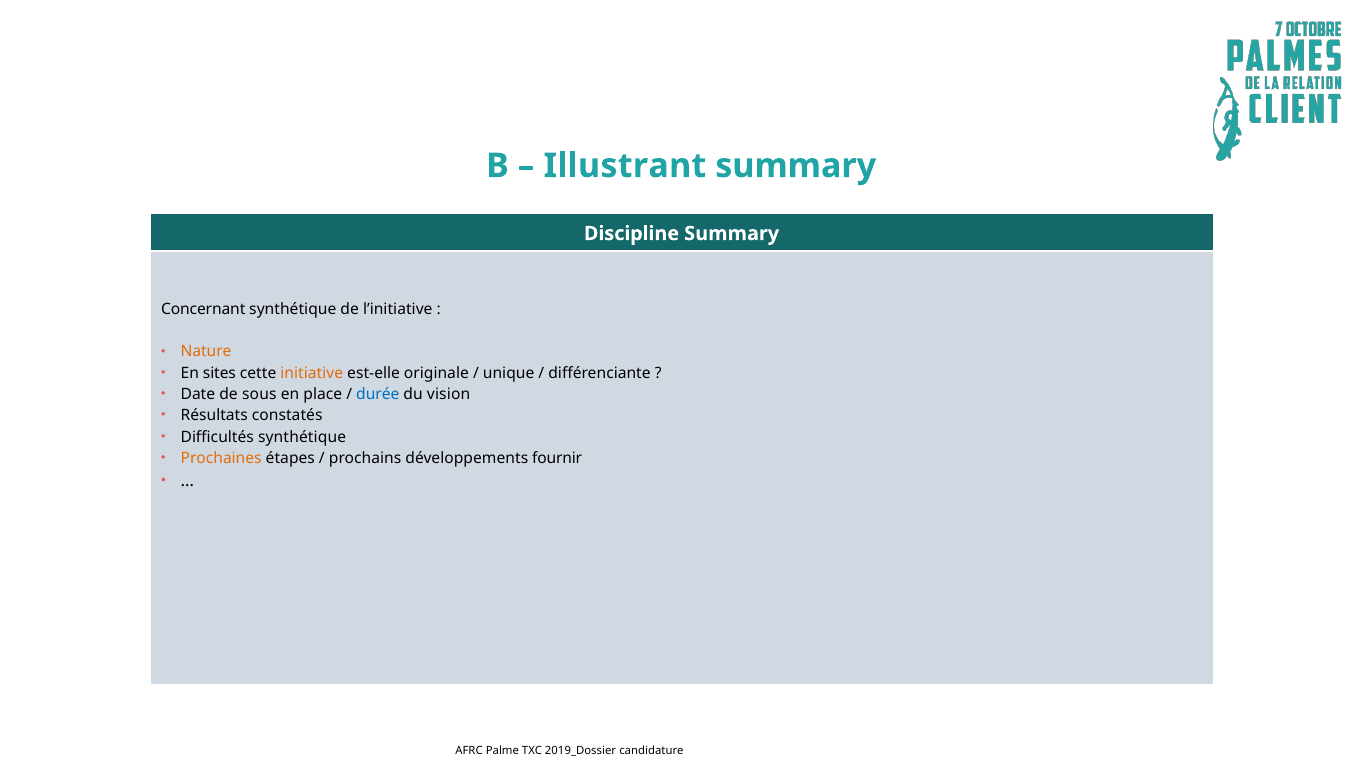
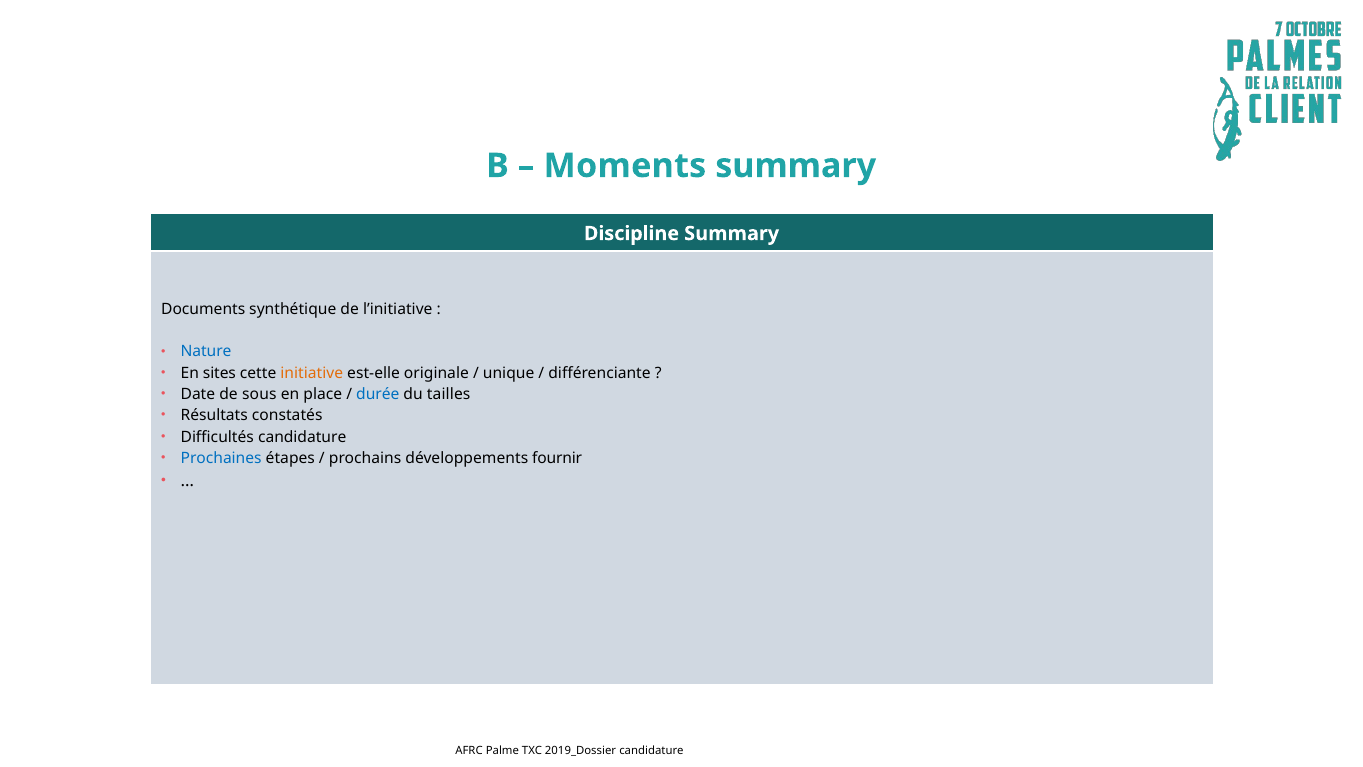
Illustrant: Illustrant -> Moments (625, 166)
Concernant: Concernant -> Documents (203, 309)
Nature colour: orange -> blue (206, 352)
vision: vision -> tailles (449, 394)
Difficultés synthétique: synthétique -> candidature (302, 437)
Prochaines colour: orange -> blue (221, 458)
